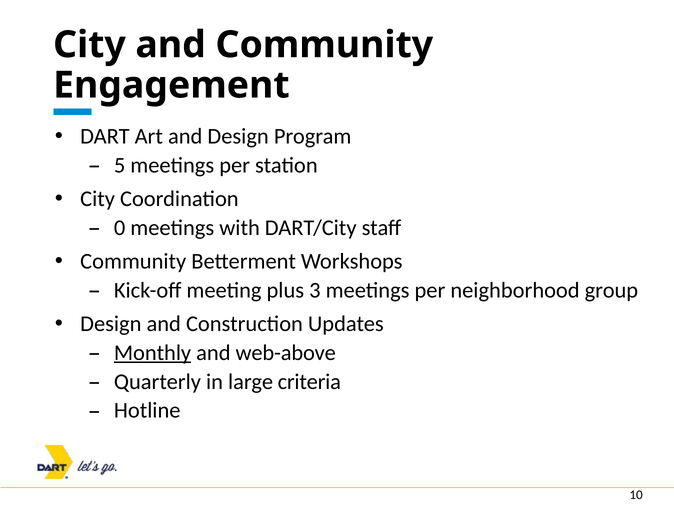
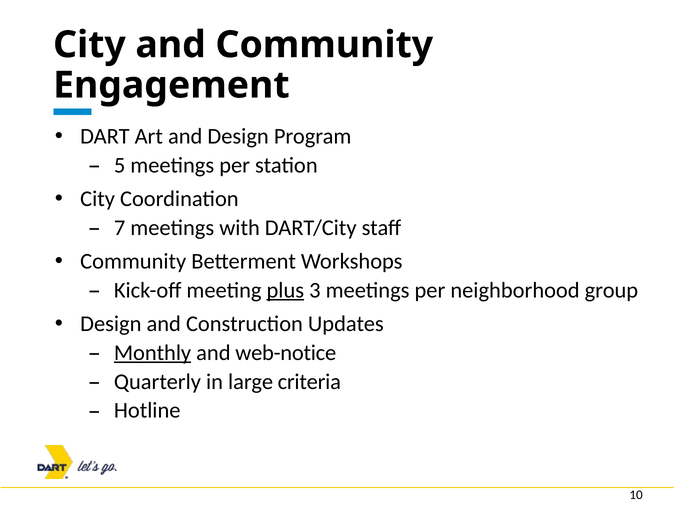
0: 0 -> 7 (120, 228)
plus underline: none -> present (285, 291)
web-above: web-above -> web-notice (286, 353)
